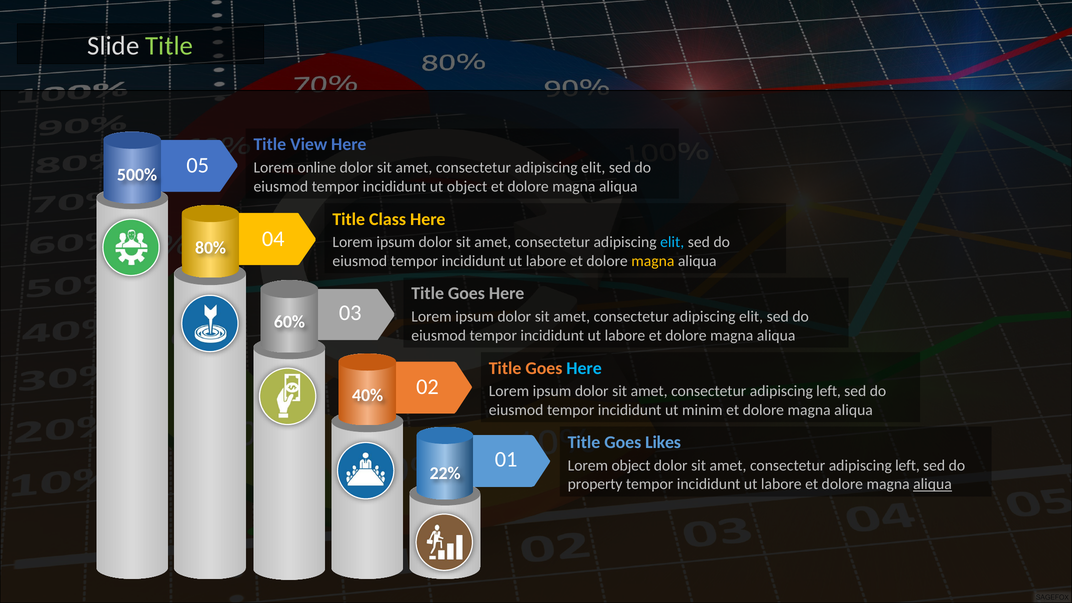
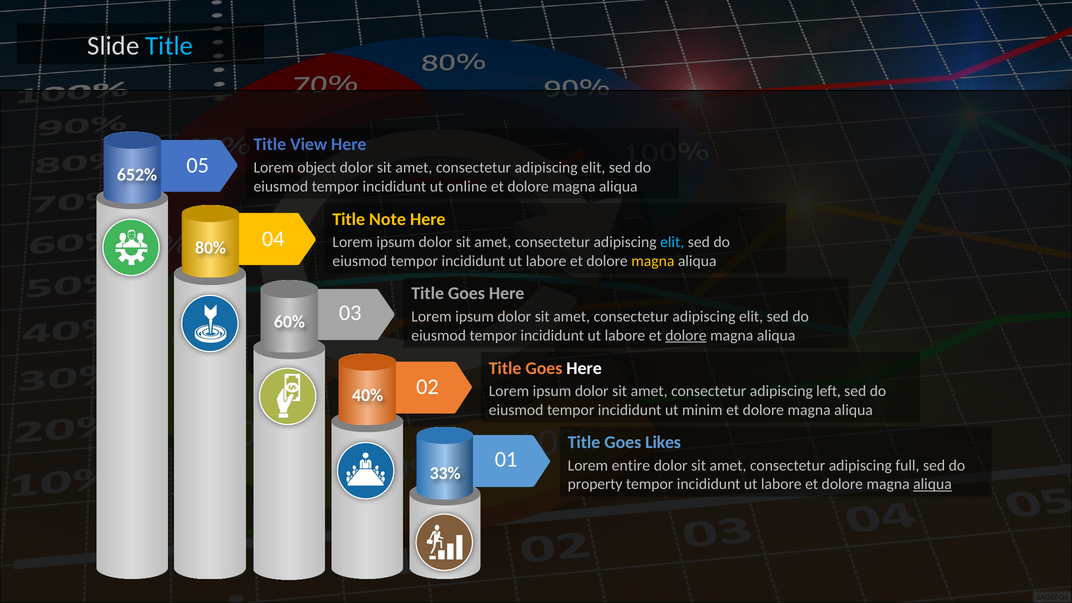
Title colour: light green -> light blue (169, 46)
online: online -> object (317, 168)
500%: 500% -> 652% (137, 175)
ut object: object -> online (467, 186)
Class: Class -> Note (388, 219)
dolore underline: none -> present (686, 335)
Here colour: light blue -> white (584, 368)
Lorem object: object -> entire (631, 466)
left: left -> full (907, 466)
22%: 22% -> 33% (445, 473)
